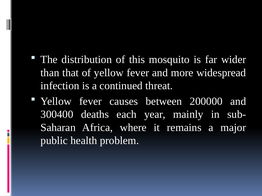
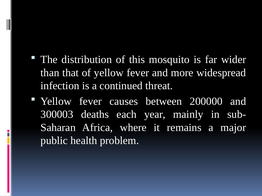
300400: 300400 -> 300003 (57, 115)
